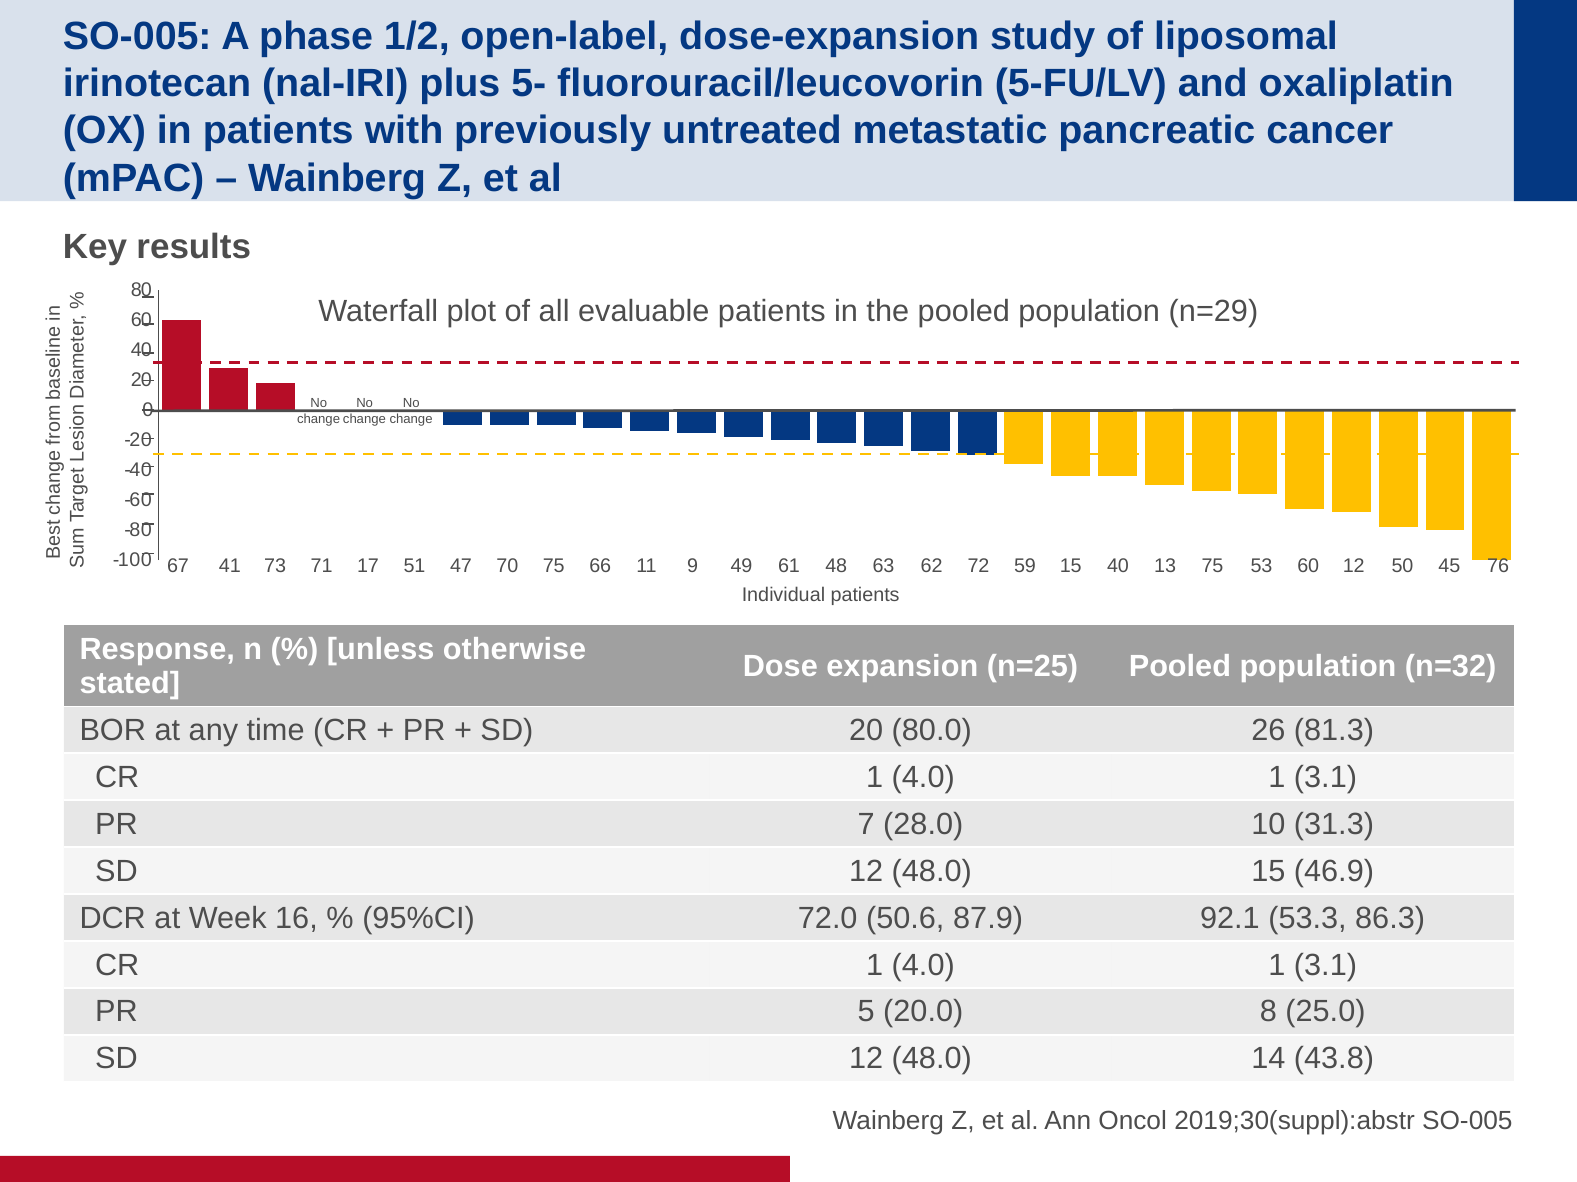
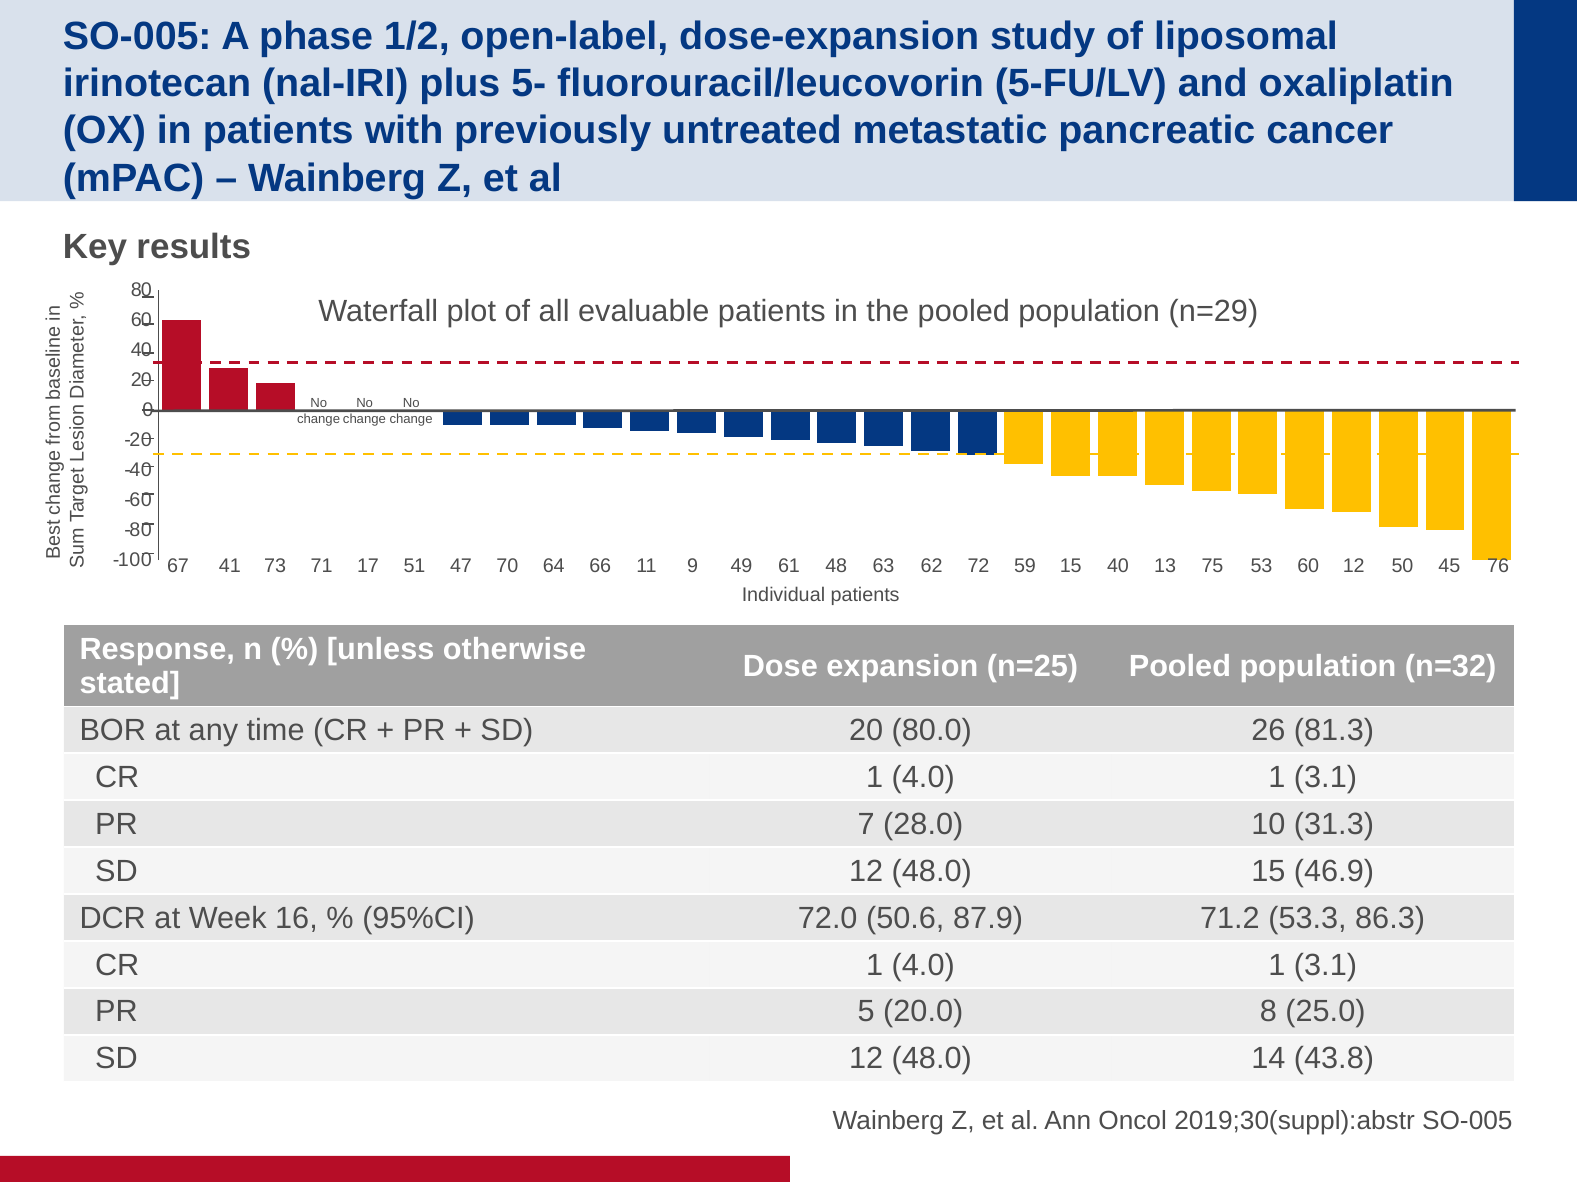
70 75: 75 -> 64 (554, 566)
92.1: 92.1 -> 71.2 (1230, 919)
